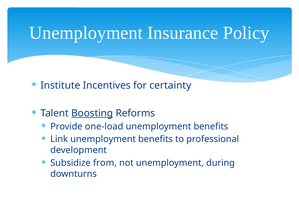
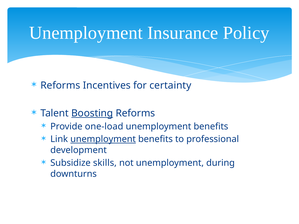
Institute: Institute -> Reforms (60, 85)
unemployment underline: none -> present (103, 139)
from: from -> skills (105, 163)
